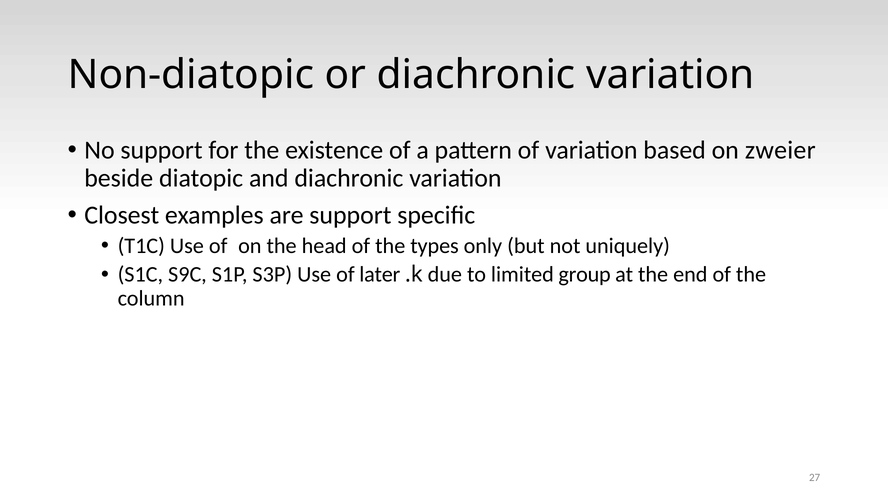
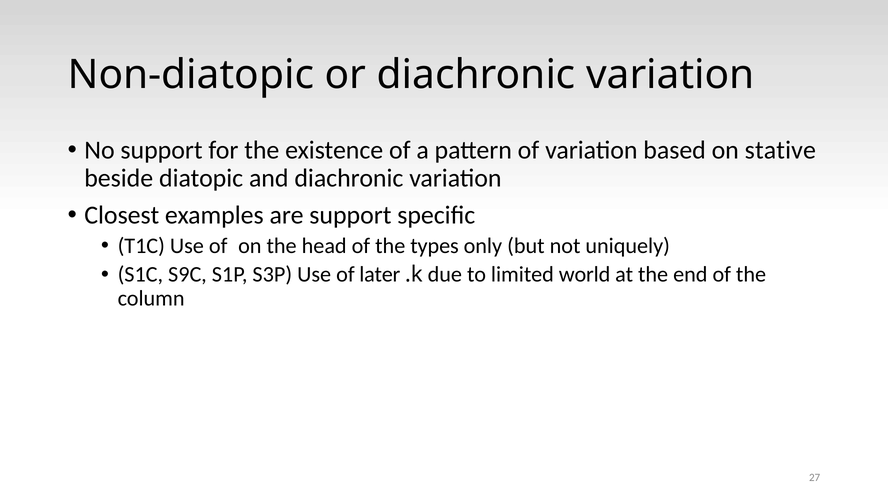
zweier: zweier -> stative (780, 150)
group: group -> world (585, 274)
